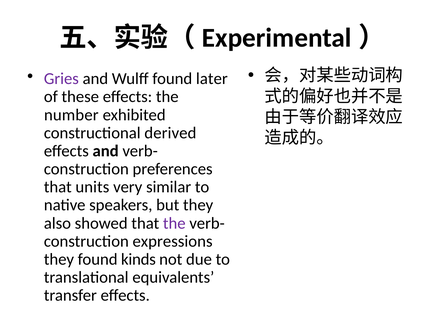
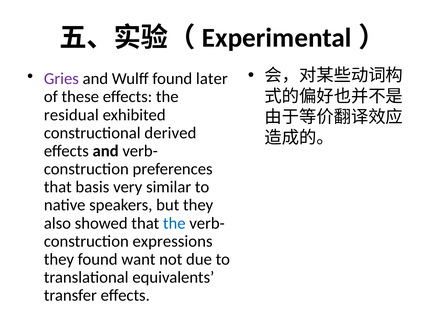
number: number -> residual (71, 115)
units: units -> basis (92, 187)
the colour: purple -> blue (174, 223)
kinds: kinds -> want (138, 259)
